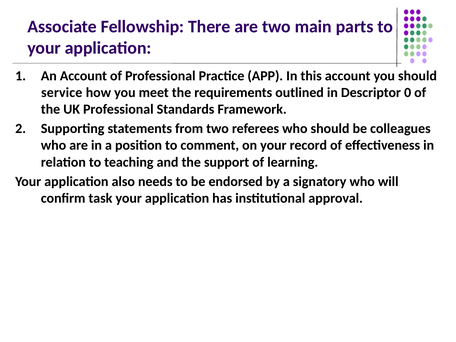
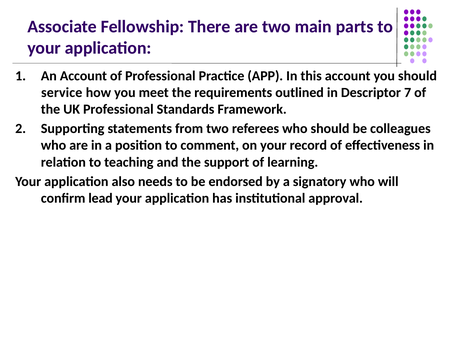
0: 0 -> 7 (408, 92)
task: task -> lead (101, 198)
